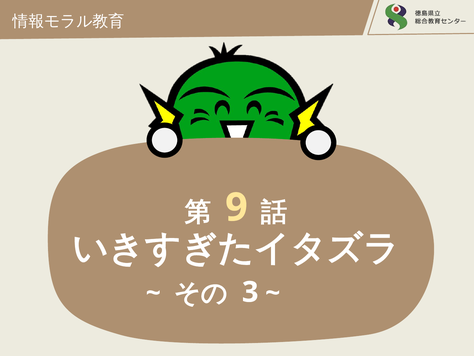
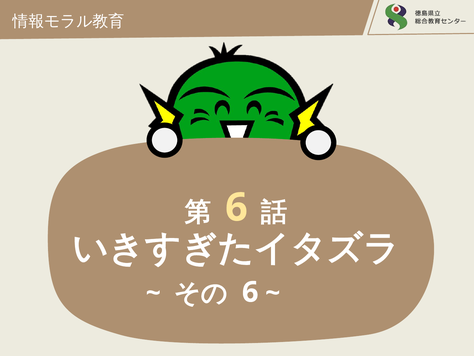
9: 9 -> 6 (236, 207)
3: 3 -> 6 (250, 292)
